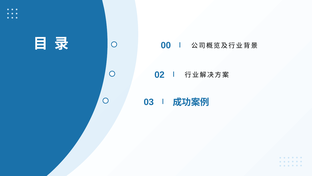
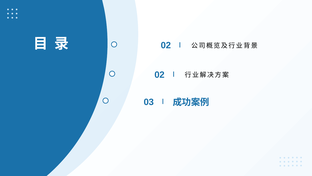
00: 00 -> 02 (166, 45)
